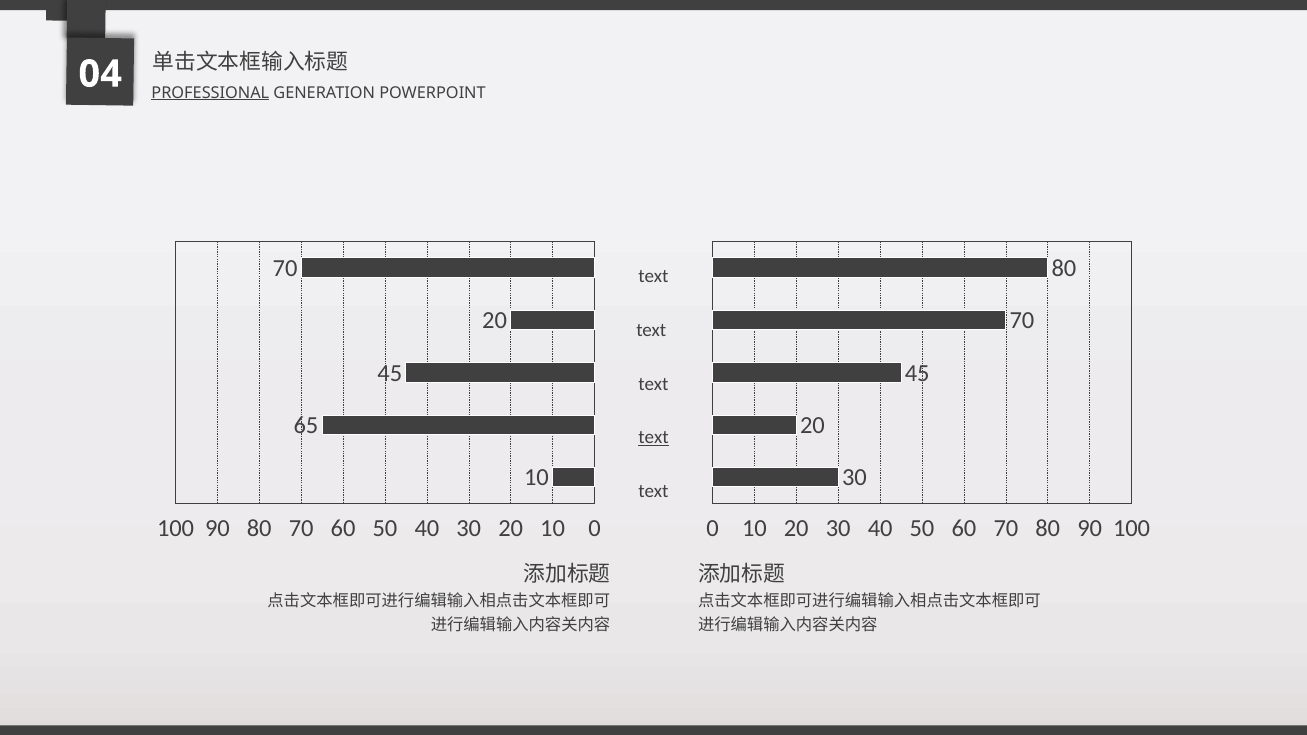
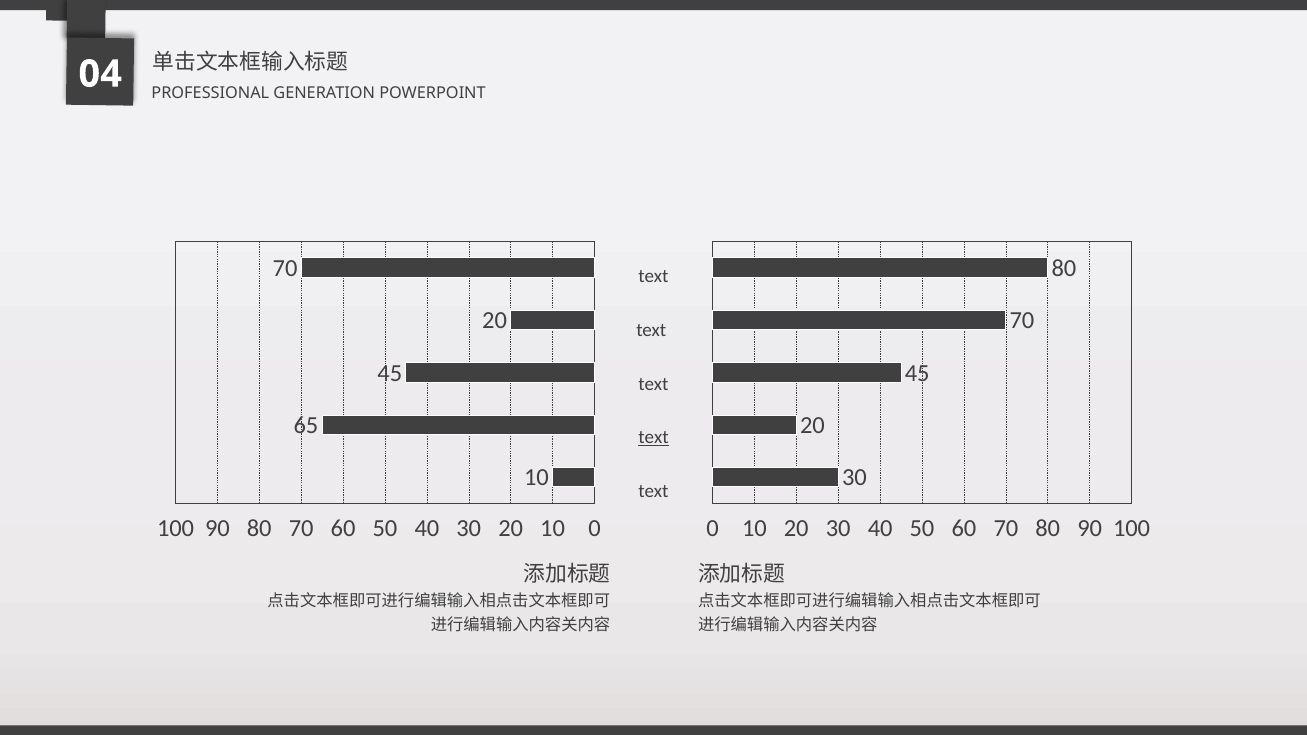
PROFESSIONAL underline: present -> none (210, 93)
